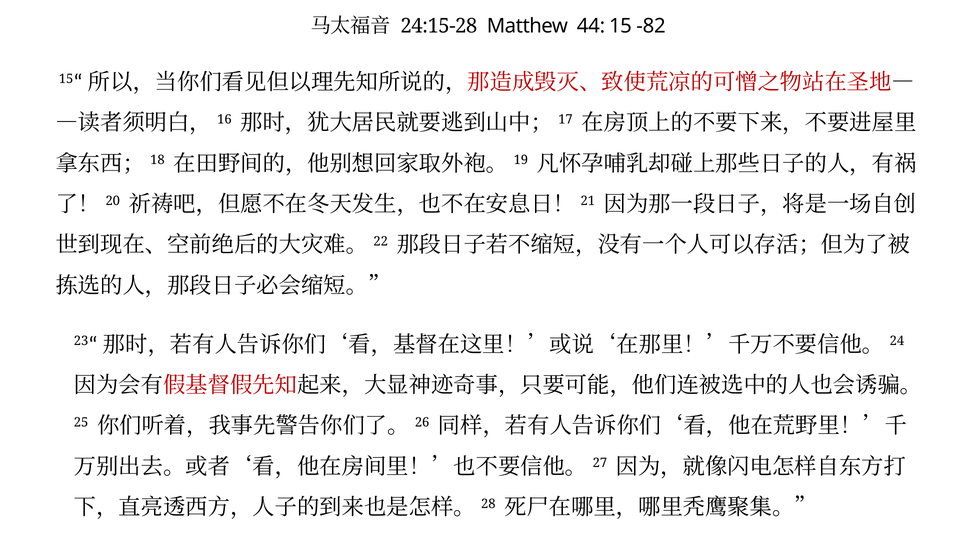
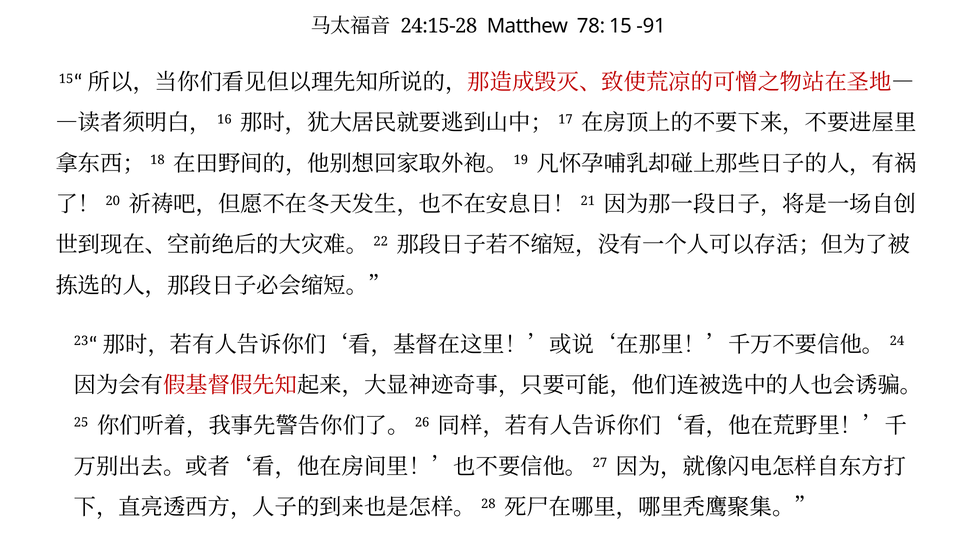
44: 44 -> 78 (591, 26)
-82: -82 -> -91 (651, 26)
